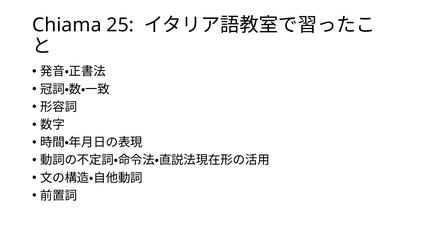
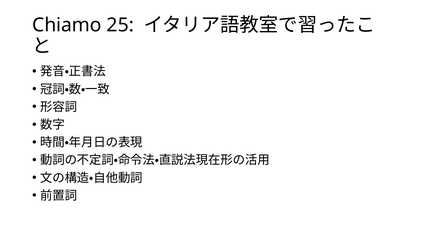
Chiama: Chiama -> Chiamo (67, 25)
